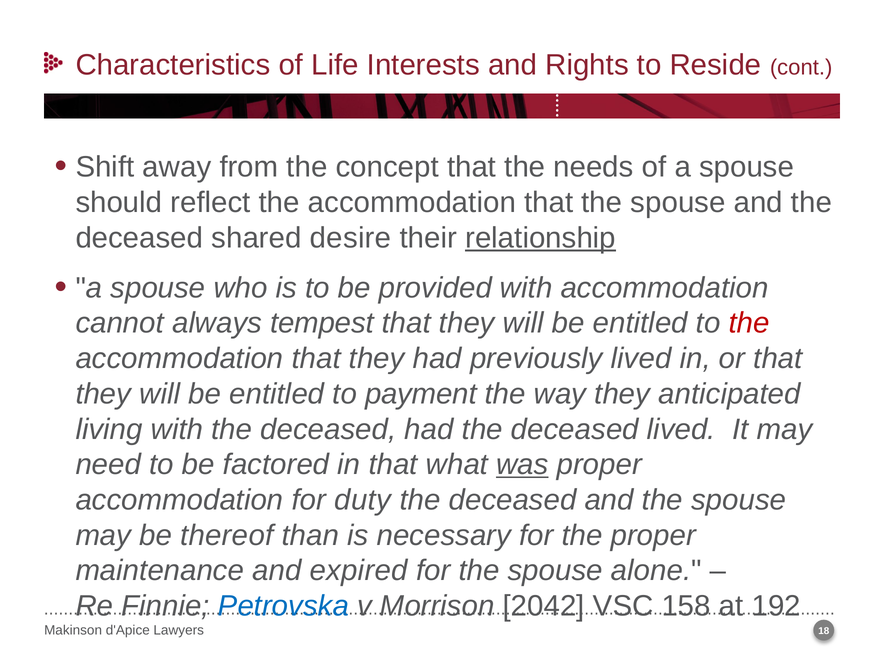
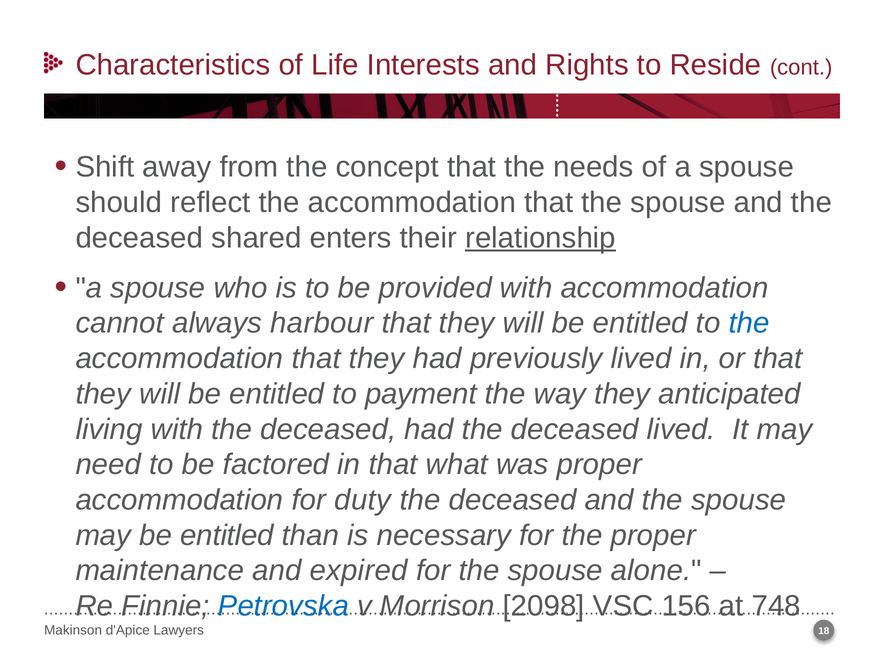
desire: desire -> enters (351, 238)
tempest: tempest -> harbour (322, 323)
the colour: red -> blue (749, 323)
was underline: present -> none (522, 465)
may be thereof: thereof -> entitled (227, 535)
2042: 2042 -> 2098 (544, 606)
158: 158 -> 156 (686, 606)
192: 192 -> 748 (776, 606)
